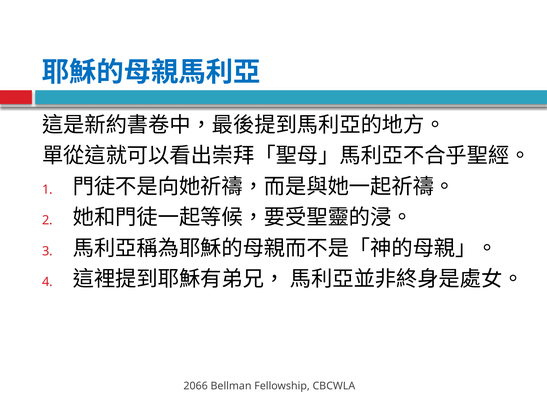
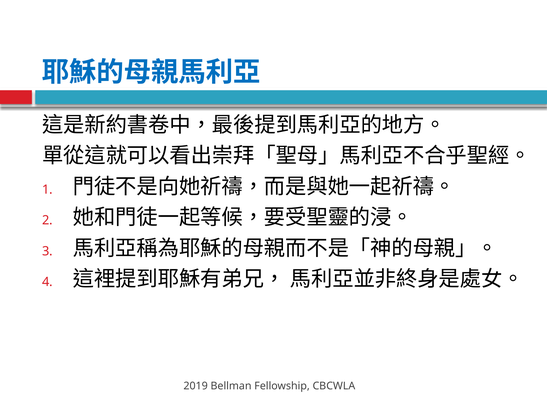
2066: 2066 -> 2019 (196, 385)
